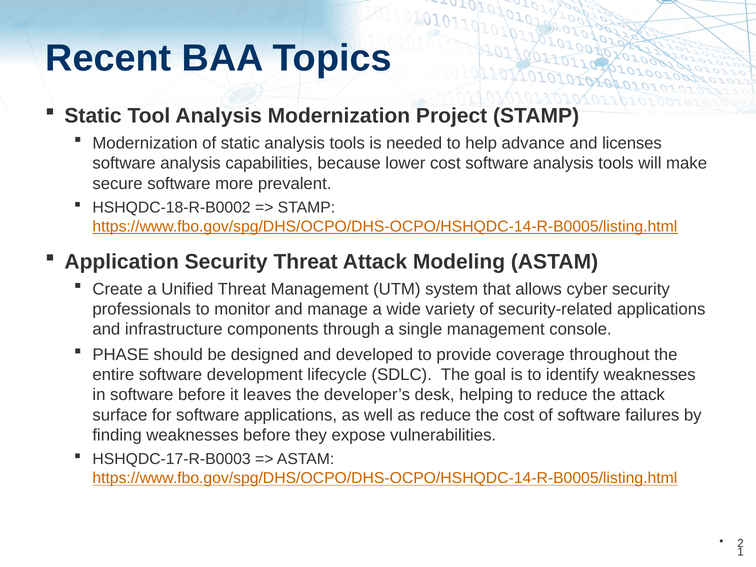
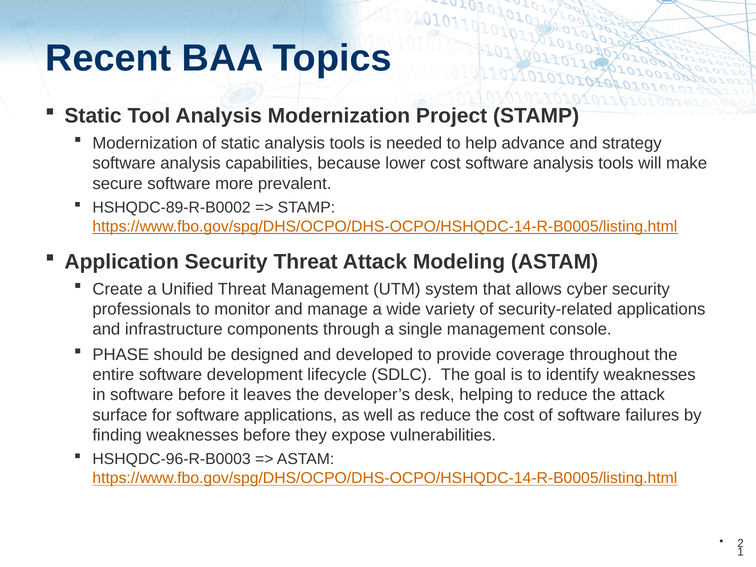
licenses: licenses -> strategy (632, 143)
HSHQDC-18-R-B0002: HSHQDC-18-R-B0002 -> HSHQDC-89-R-B0002 (172, 208)
HSHQDC-17-R-B0003: HSHQDC-17-R-B0003 -> HSHQDC-96-R-B0003 (172, 459)
